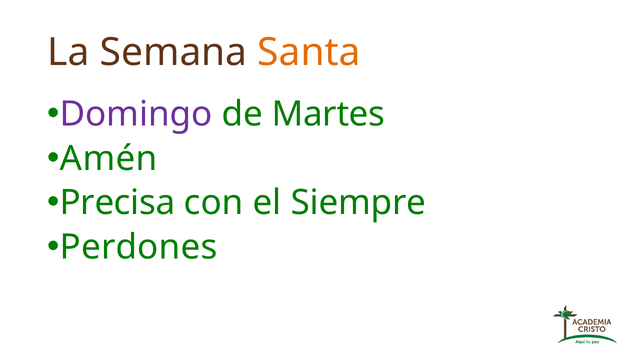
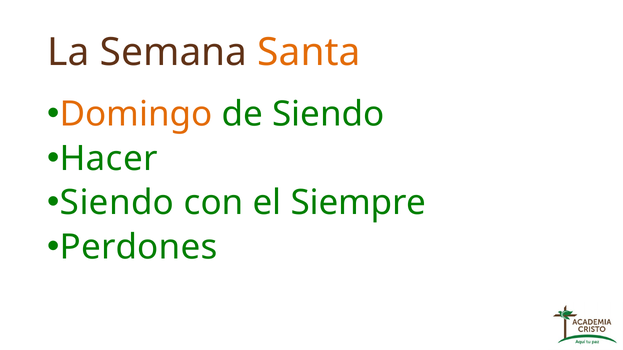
Domingo colour: purple -> orange (136, 114)
de Martes: Martes -> Siendo (328, 114)
Amén: Amén -> Hacer (109, 159)
Precisa: Precisa -> Siendo (117, 203)
